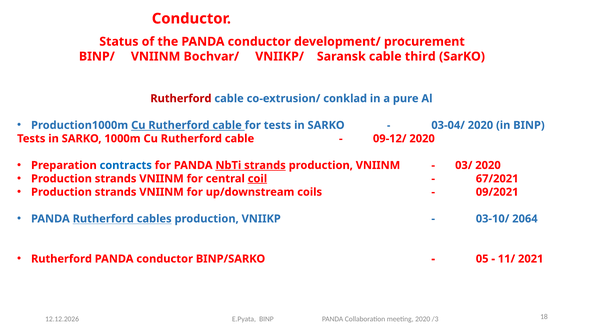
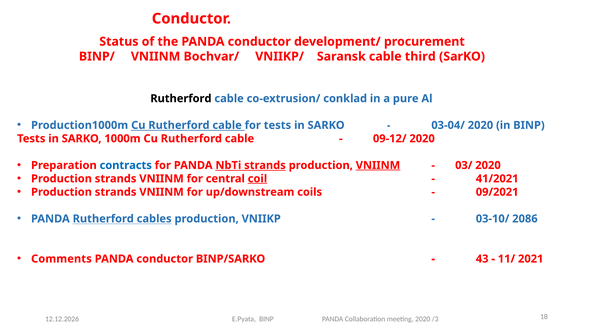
Rutherford colour: red -> black (181, 98)
VNIINM underline: none -> present (378, 165)
67/2021: 67/2021 -> 41/2021 (497, 178)
2064: 2064 -> 2086 (525, 218)
Rutherford: Rutherford -> Comments (61, 258)
05: 05 -> 43 (482, 258)
